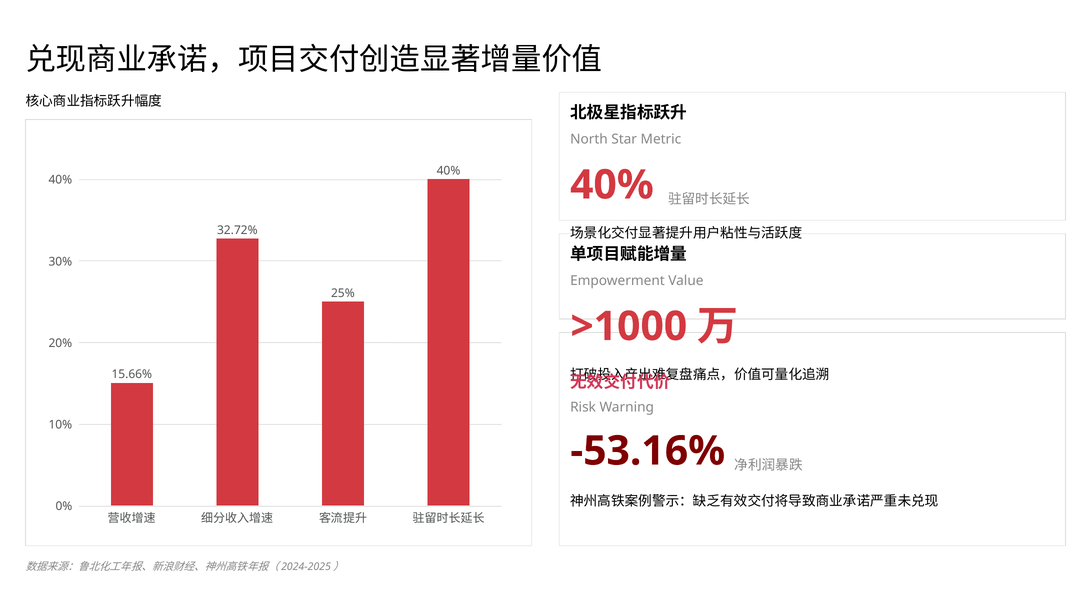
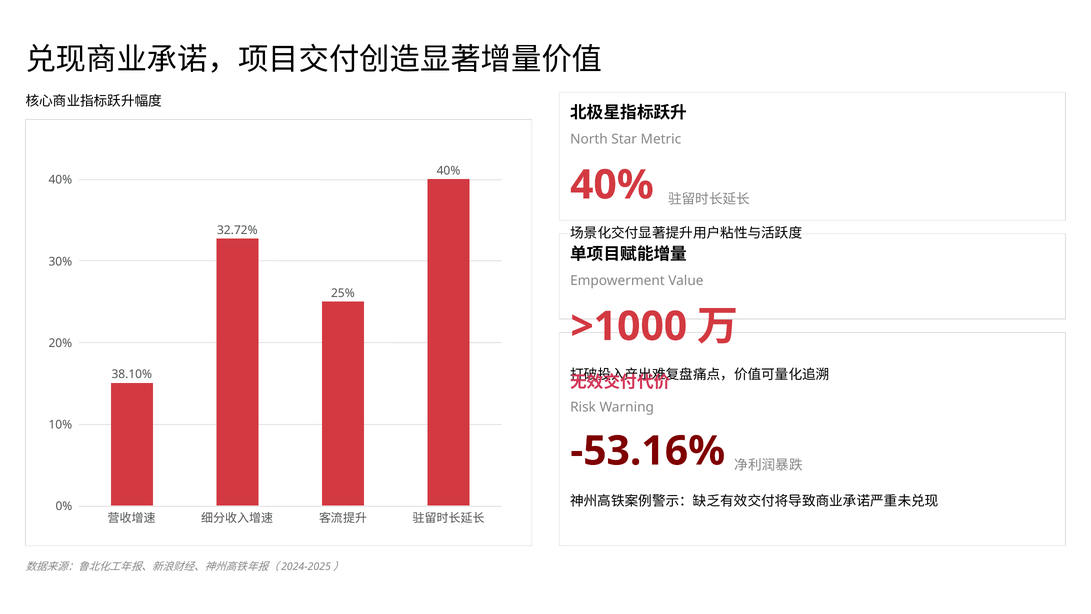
15.66%: 15.66% -> 38.10% (132, 374)
